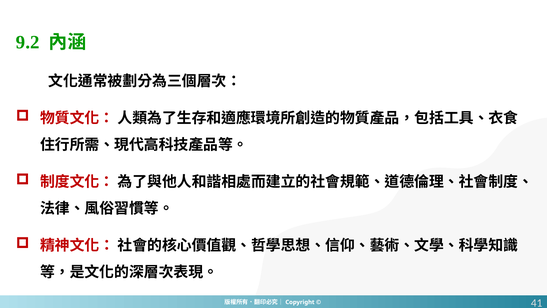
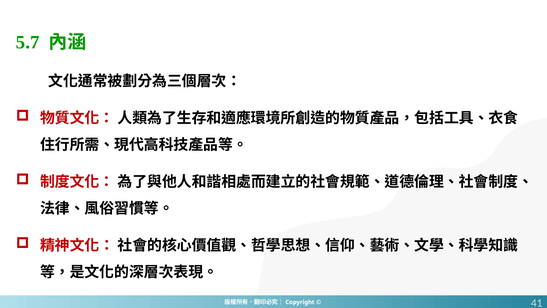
9.2: 9.2 -> 5.7 (28, 42)
